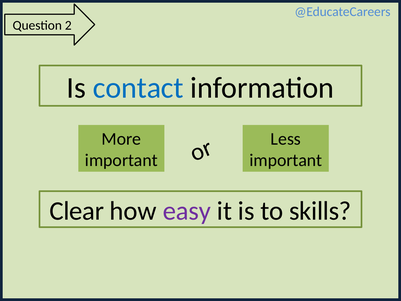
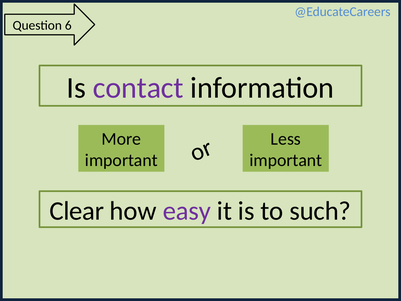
2: 2 -> 6 (68, 25)
contact colour: blue -> purple (138, 88)
skills: skills -> such (320, 211)
